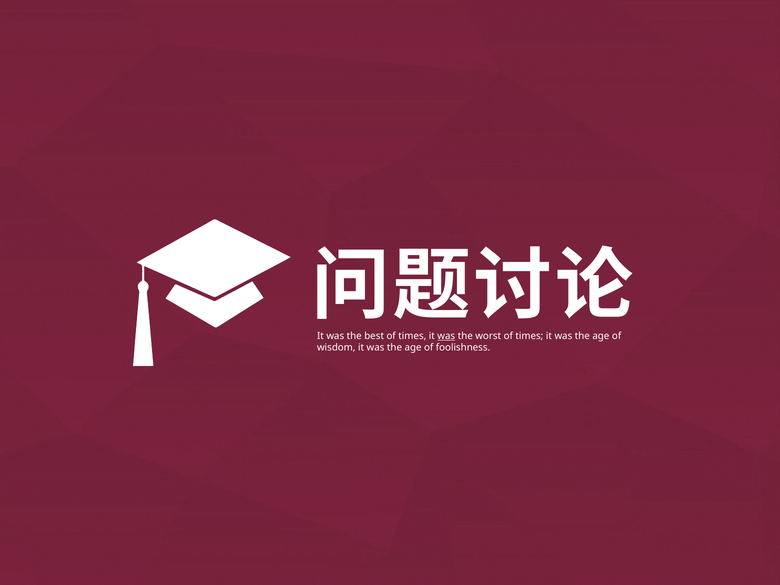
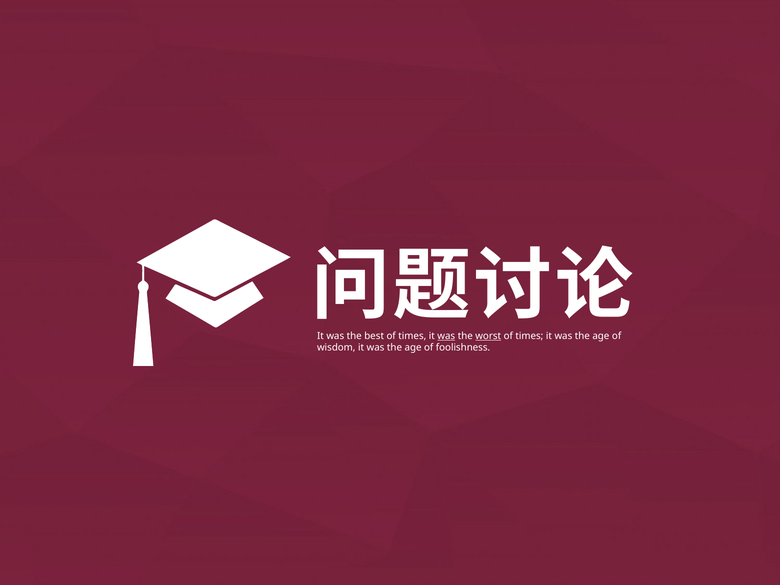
worst underline: none -> present (488, 336)
